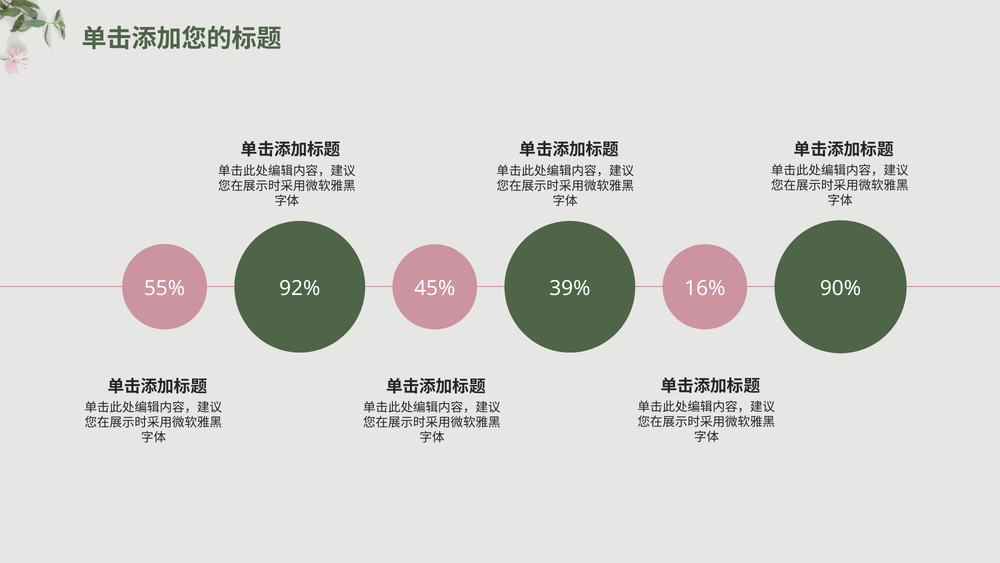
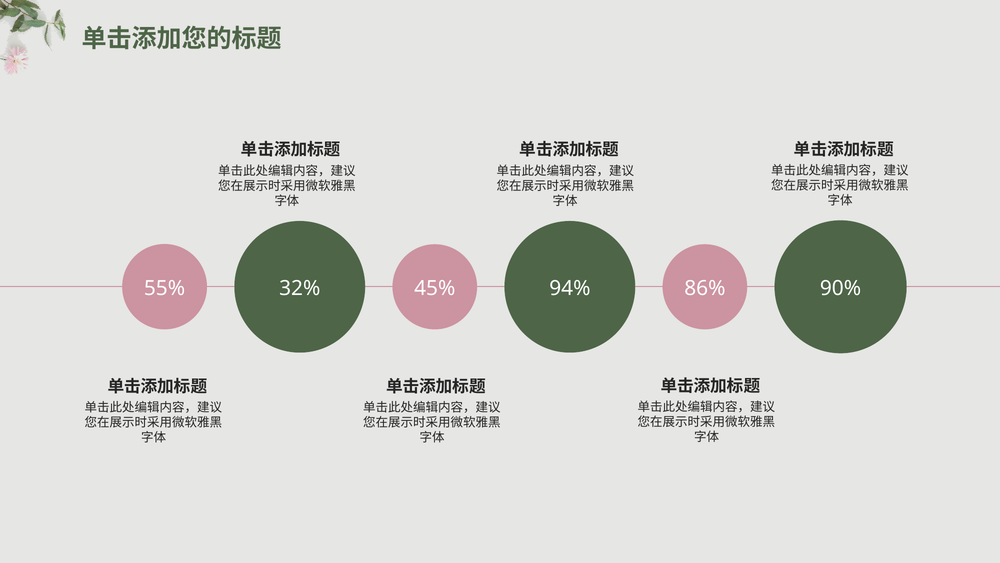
92%: 92% -> 32% (300, 288)
16%: 16% -> 86% (705, 288)
39%: 39% -> 94% (570, 288)
